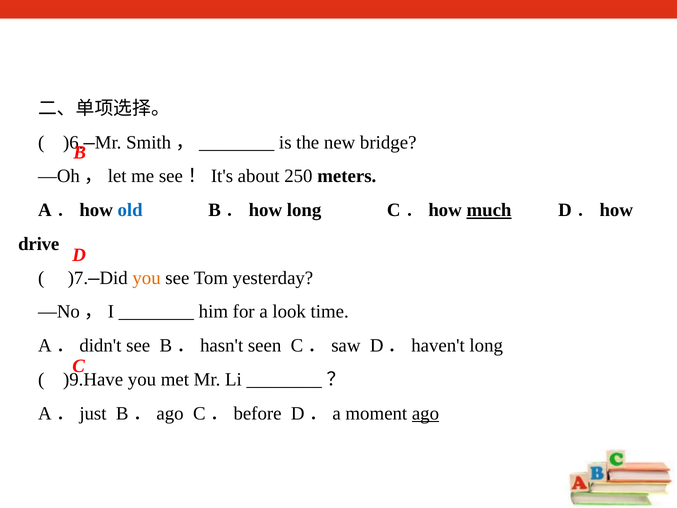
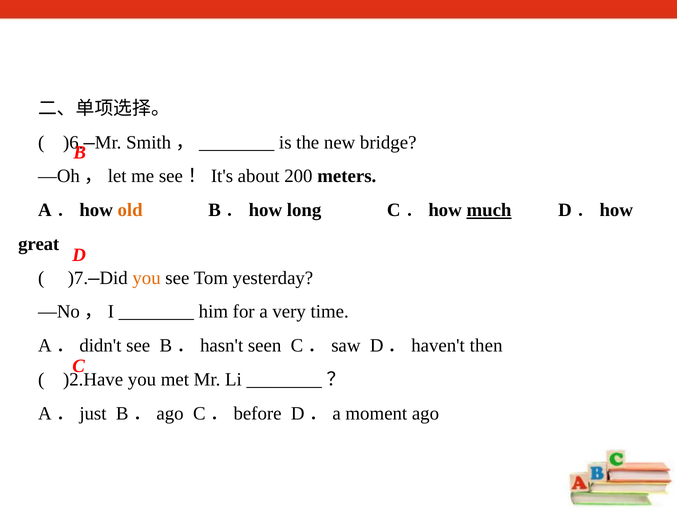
250: 250 -> 200 (298, 176)
old colour: blue -> orange (130, 210)
drive: drive -> great (39, 244)
look: look -> very (289, 312)
D．haven't long: long -> then (486, 345)
)9.Have: )9.Have -> )2.Have (93, 379)
ago underline: present -> none (425, 413)
